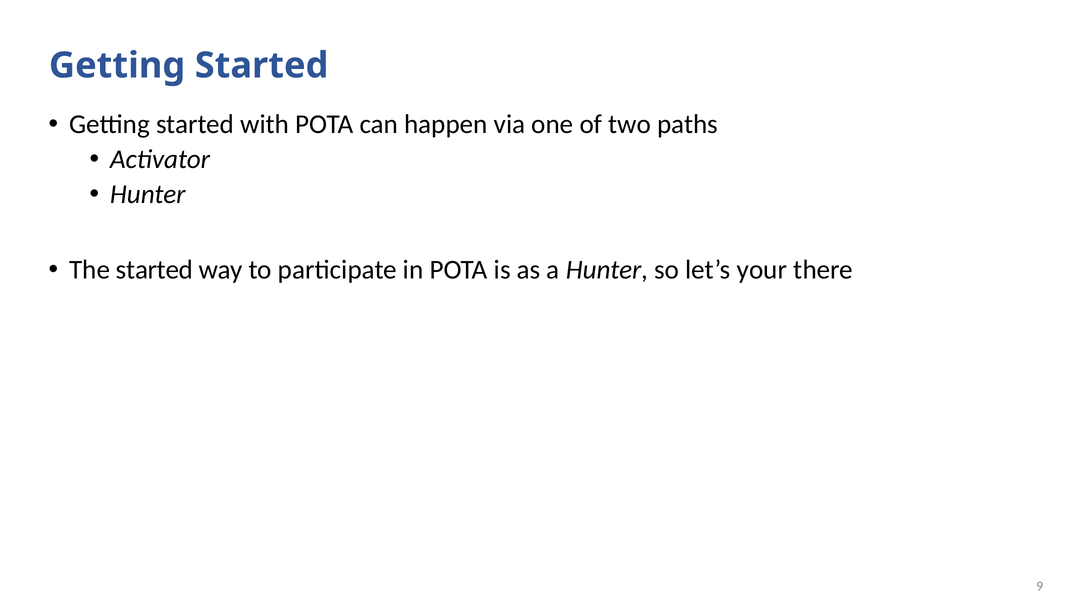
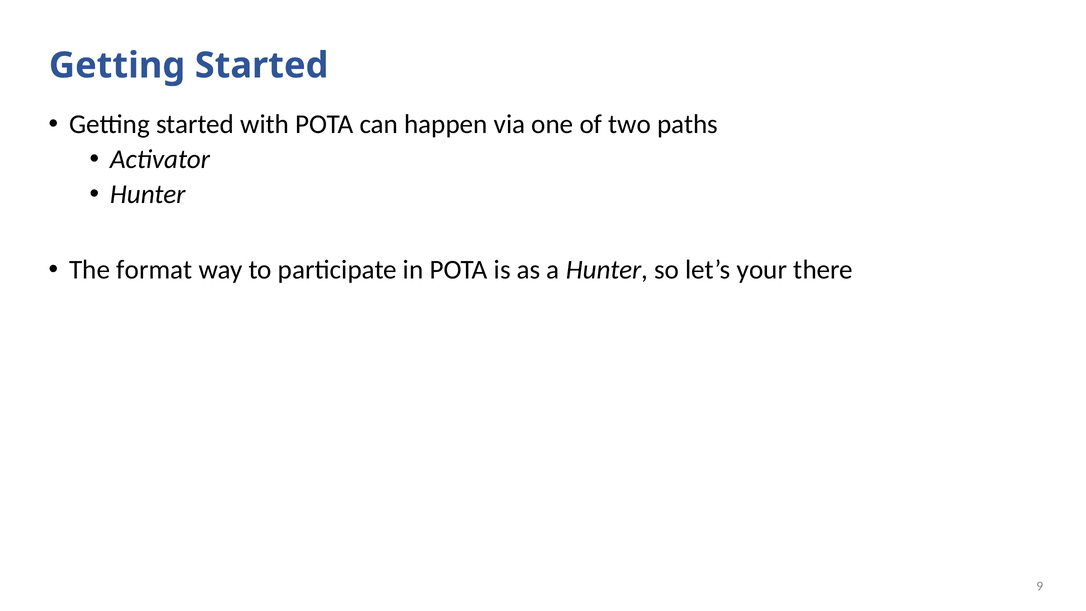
The started: started -> format (154, 270)
